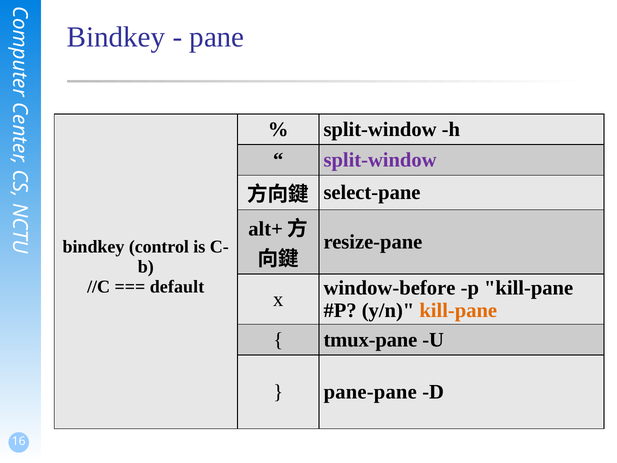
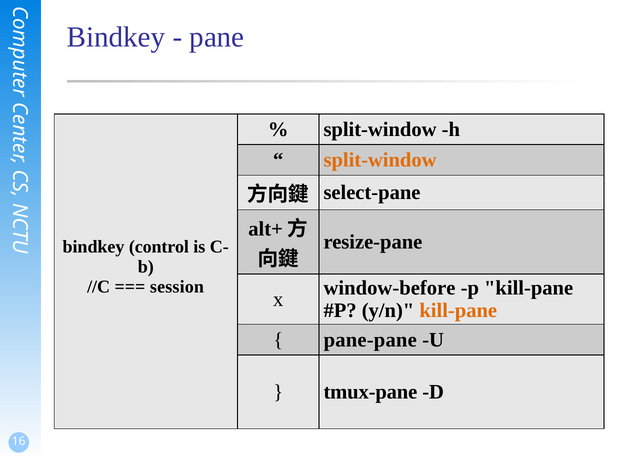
split-window colour: purple -> orange (380, 160)
default: default -> session (177, 287)
tmux-pane: tmux-pane -> pane-pane (370, 340)
pane-pane: pane-pane -> tmux-pane (370, 392)
